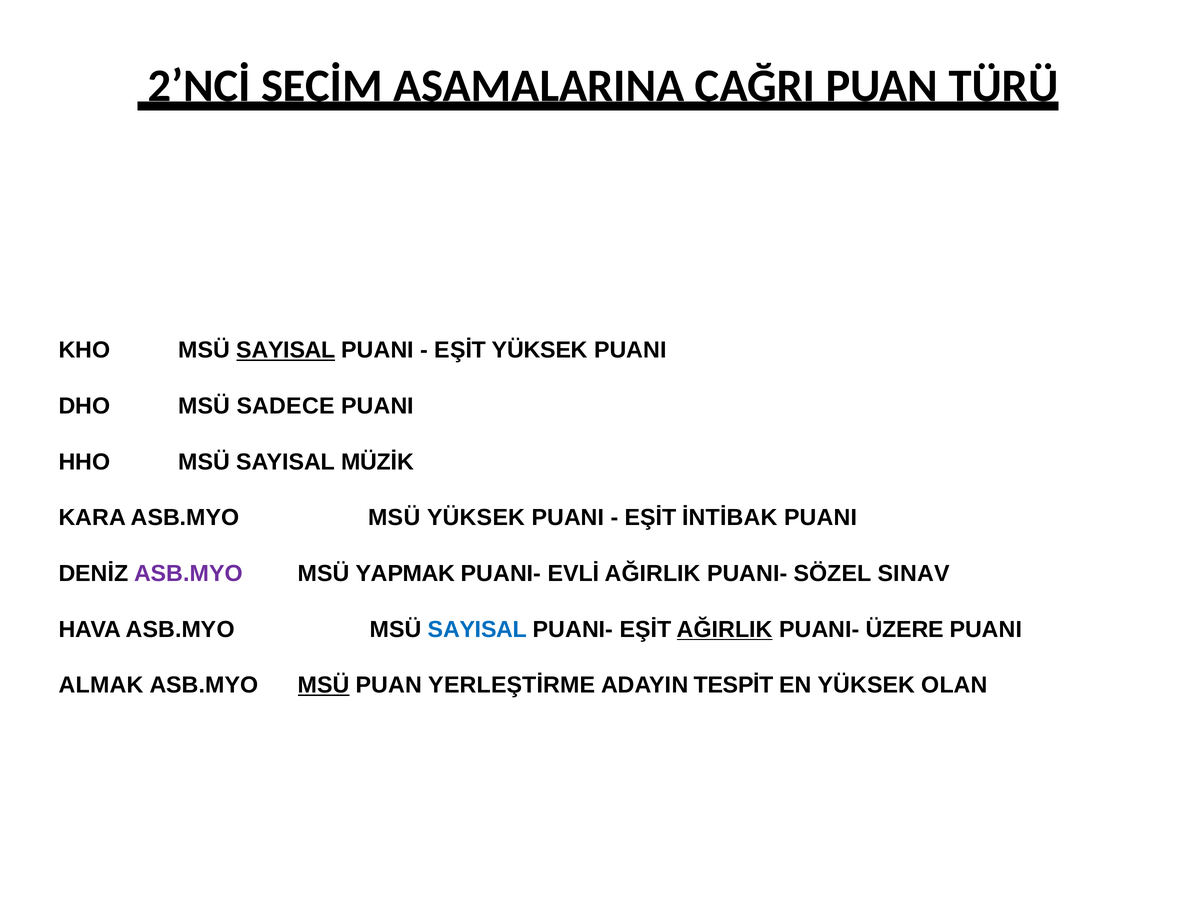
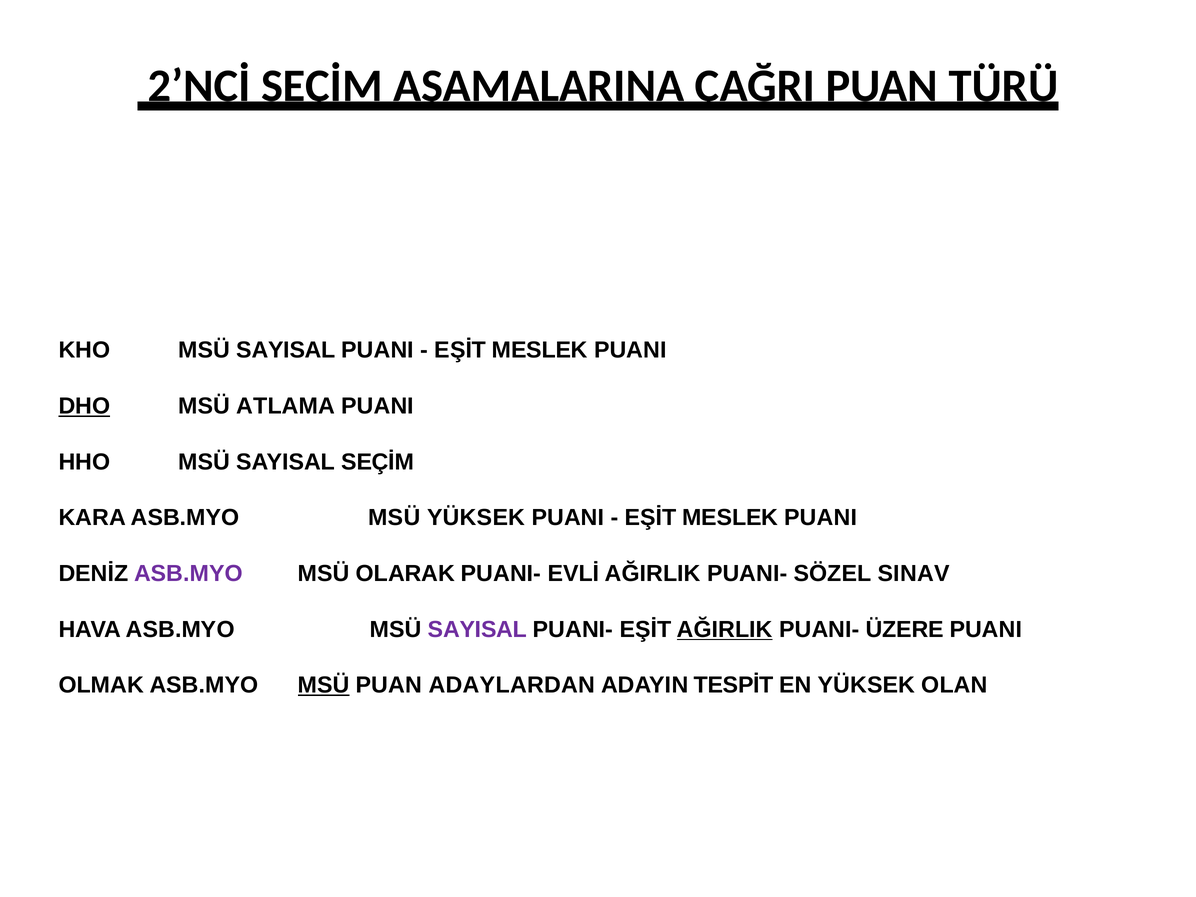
SAYISAL underline: present -> none (286, 350)
YÜKSEK: YÜKSEK -> MESLEK (540, 350)
DHO underline: none -> present (84, 406)
SADECE: SADECE -> ATLAMA (286, 406)
SAYISAL MÜZİK: MÜZİK -> SEÇİM (378, 462)
İNTİBAK: İNTİBAK -> MESLEK (730, 518)
YAPMAK: YAPMAK -> OLARAK (405, 574)
SAYISAL colour: blue -> purple (478, 629)
ALMAK: ALMAK -> OLMAK (101, 685)
YERLEŞTİRME: YERLEŞTİRME -> ADAYLARDAN (512, 685)
